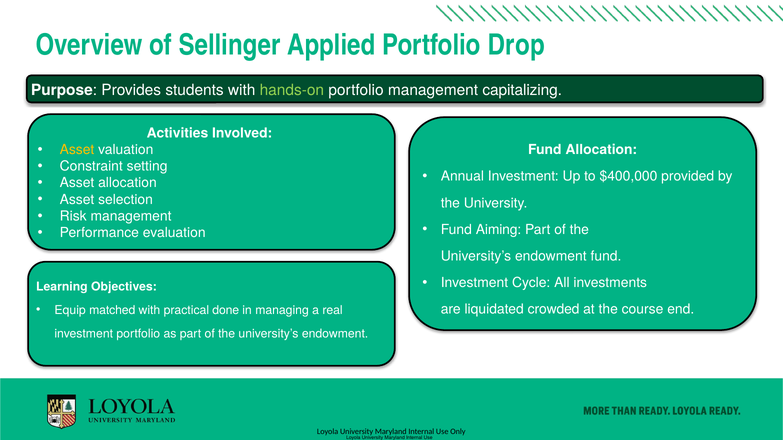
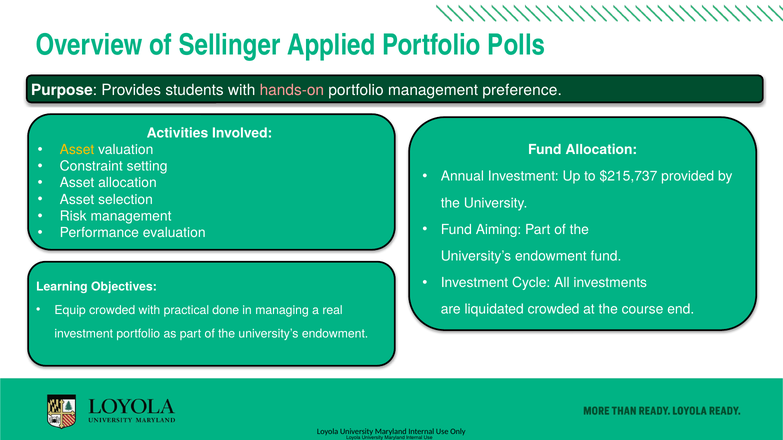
Drop: Drop -> Polls (516, 45)
hands-on colour: light green -> pink (292, 90)
capitalizing: capitalizing -> preference (522, 90)
$400,000: $400,000 -> $215,737 (628, 177)
Equip matched: matched -> crowded (112, 310)
